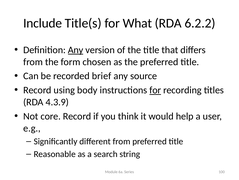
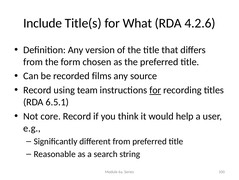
6.2.2: 6.2.2 -> 4.2.6 (200, 23)
Any underline: present -> none (76, 50)
brief: brief -> films (102, 76)
body: body -> team (87, 90)
4.3.9: 4.3.9 -> 6.5.1 (57, 102)
